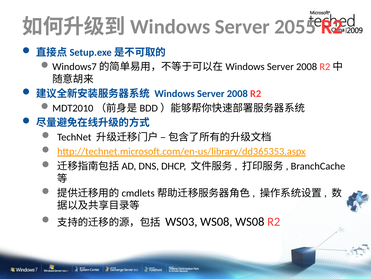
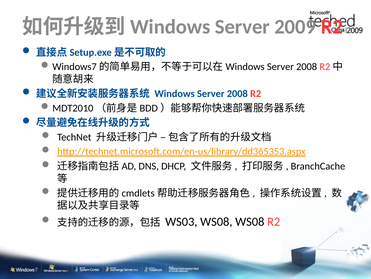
2055: 2055 -> 2009 (295, 27)
